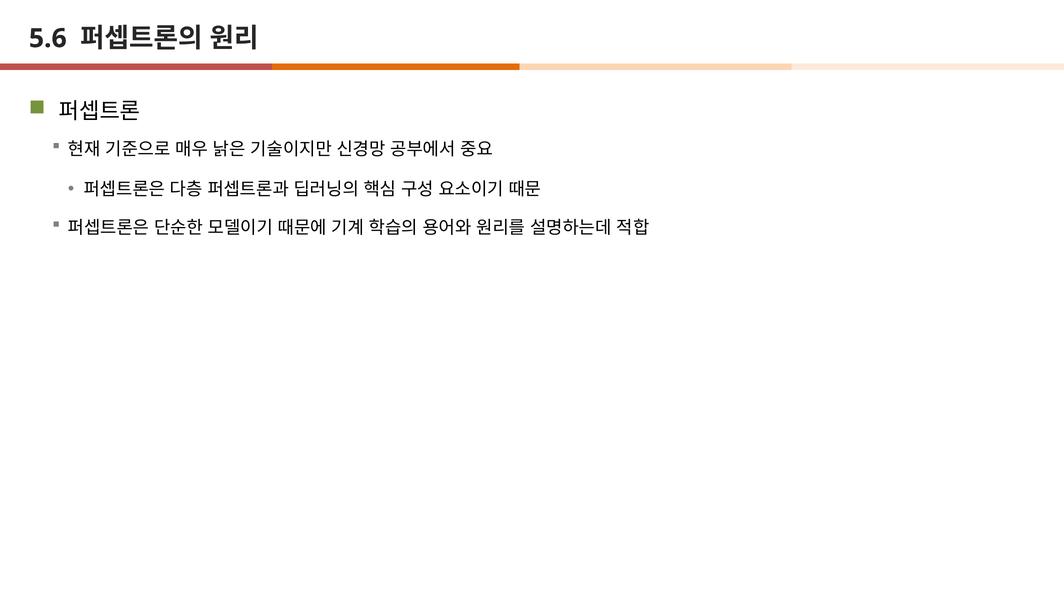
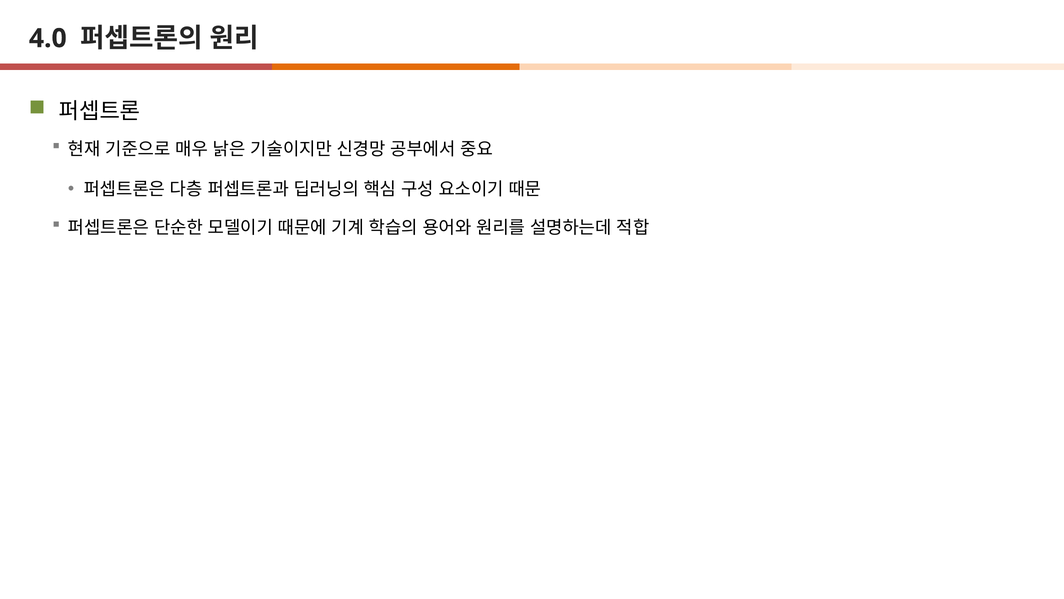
5.6: 5.6 -> 4.0 (48, 38)
